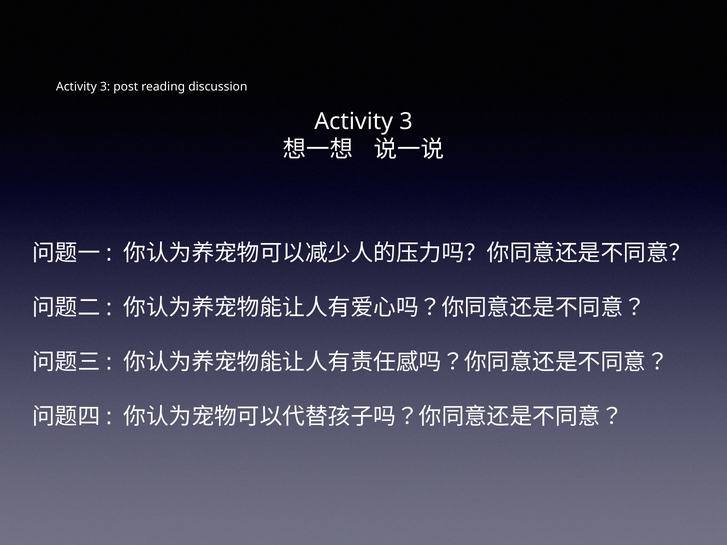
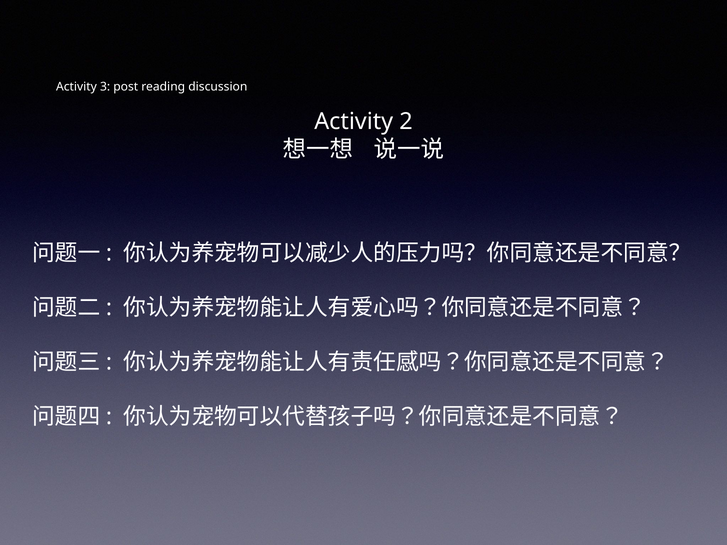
3: 3 -> 2 (406, 121)
